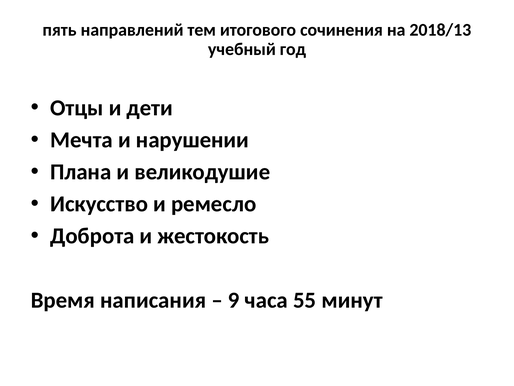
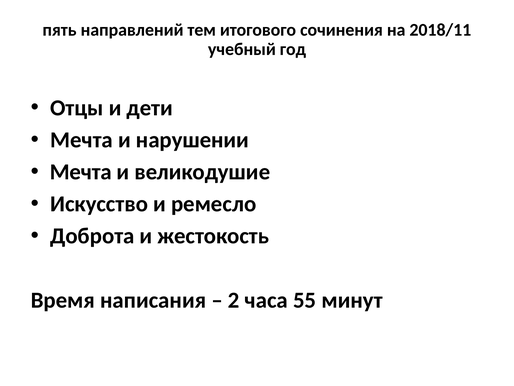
2018/13: 2018/13 -> 2018/11 (440, 30)
Плана: Плана -> Мечта (81, 172)
9: 9 -> 2 (234, 300)
